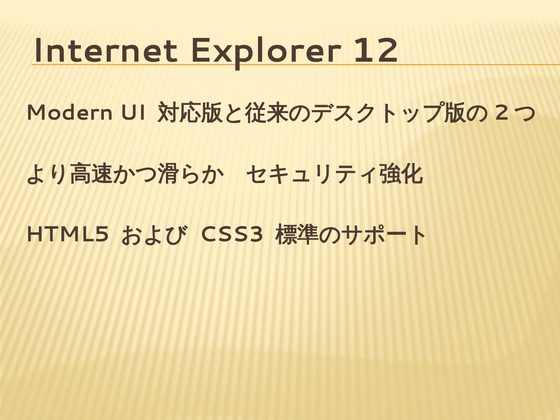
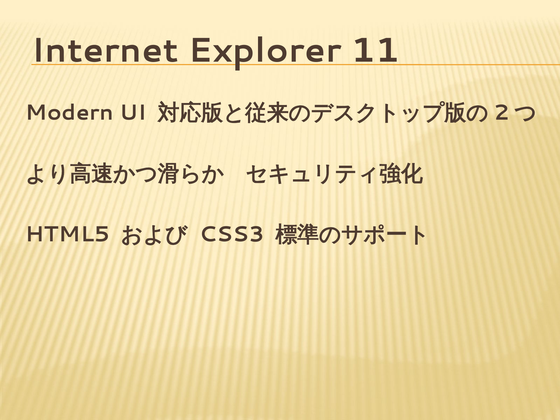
12: 12 -> 11 (375, 50)
